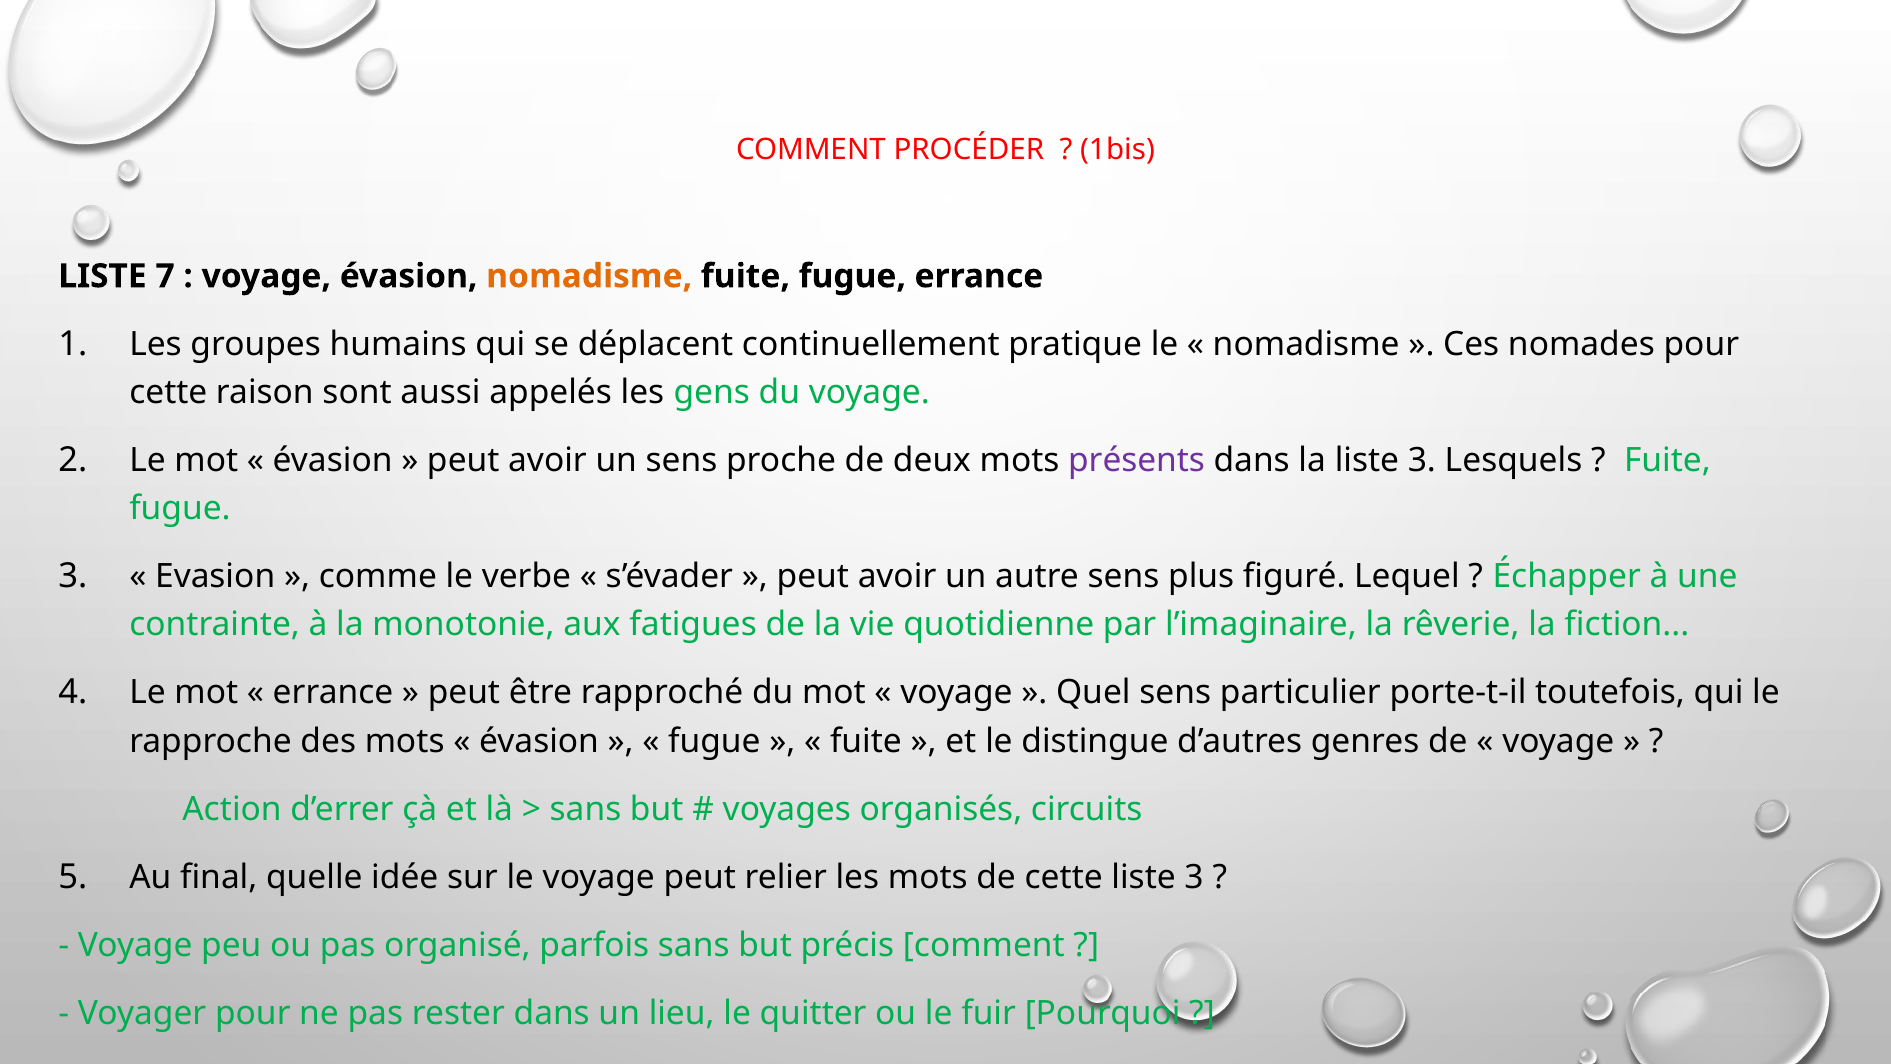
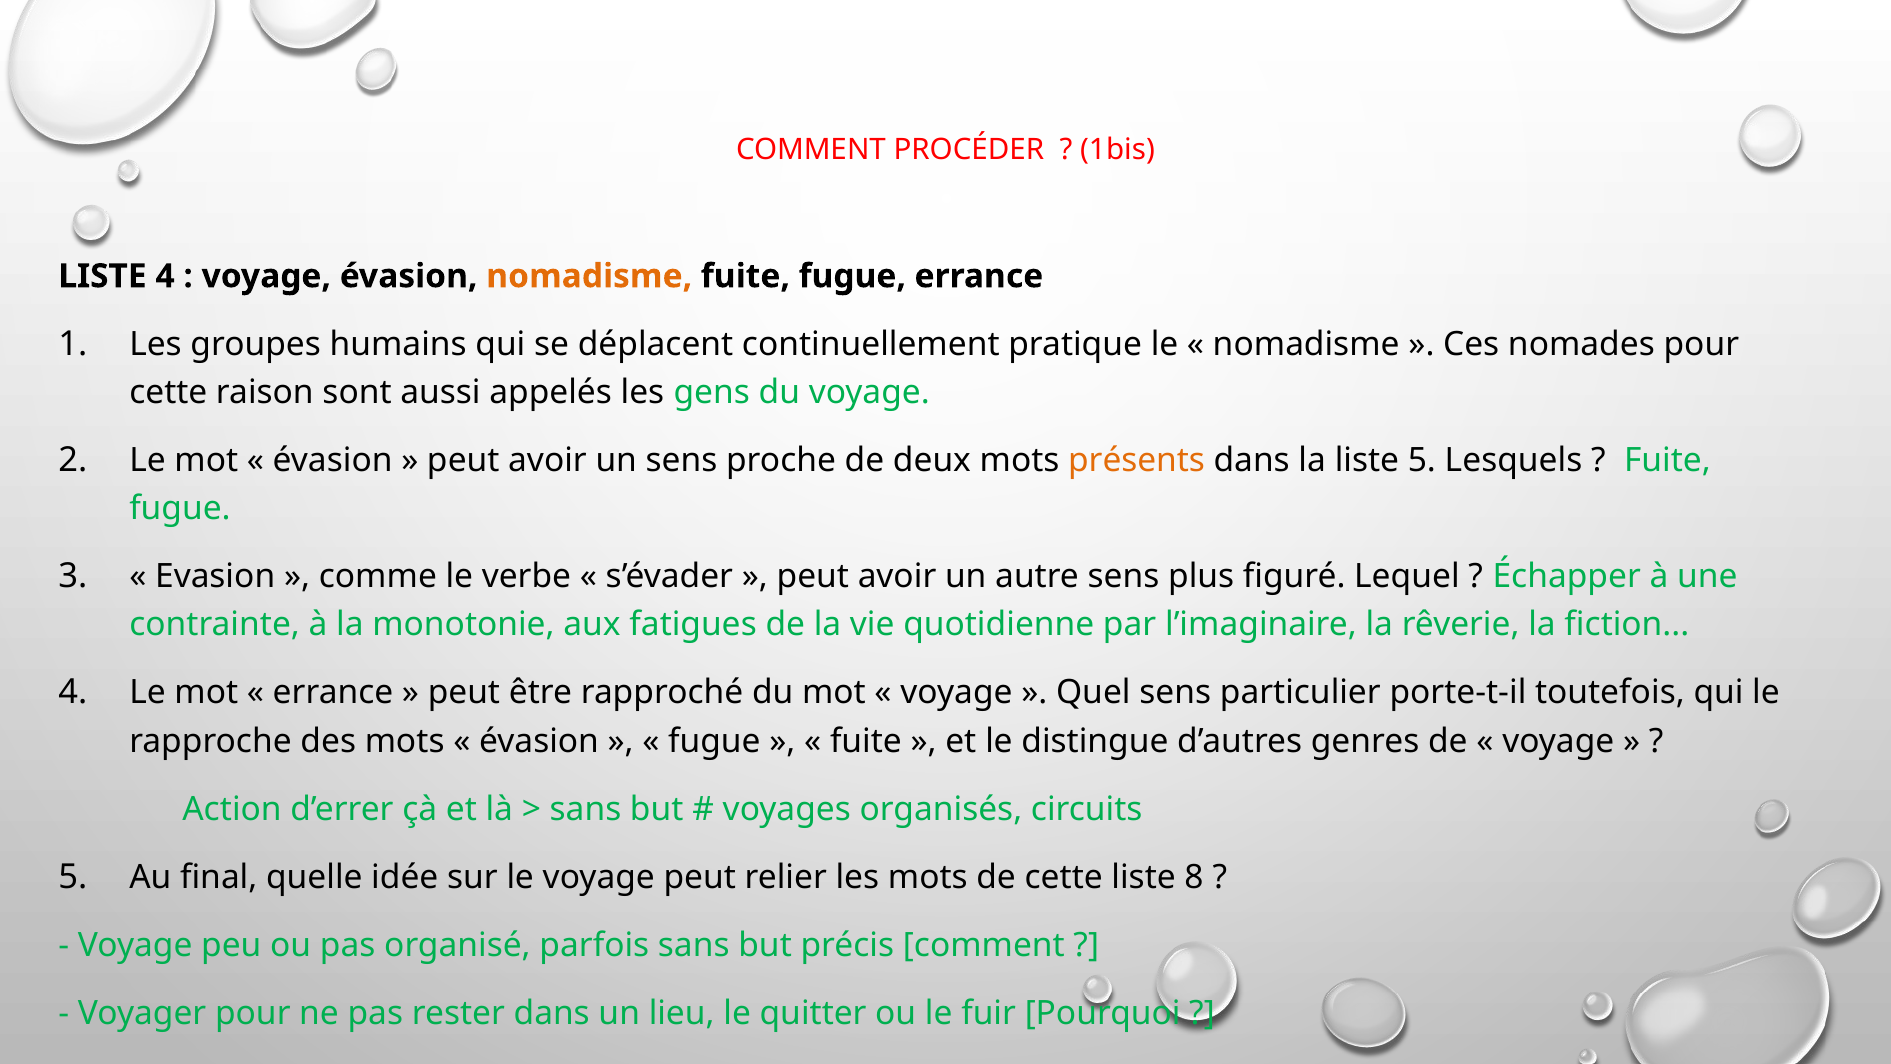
LISTE 7: 7 -> 4 (165, 276)
présents colour: purple -> orange (1137, 460)
la liste 3: 3 -> 5 (1422, 460)
cette liste 3: 3 -> 8 (1194, 877)
